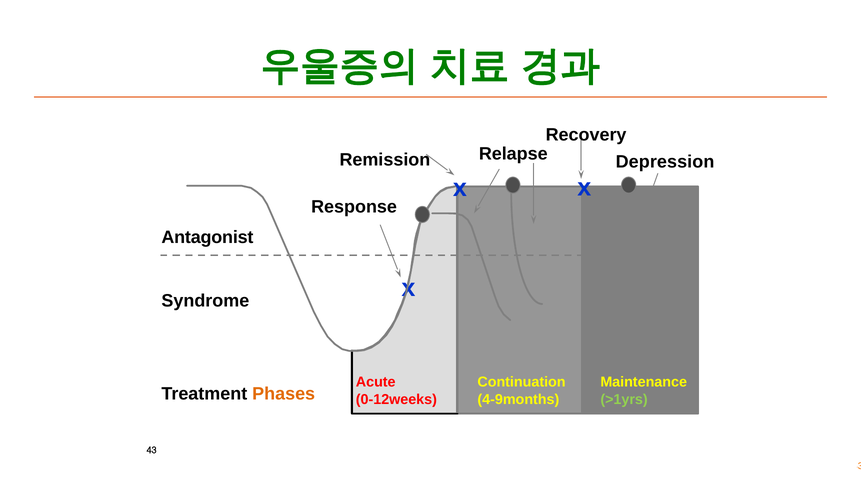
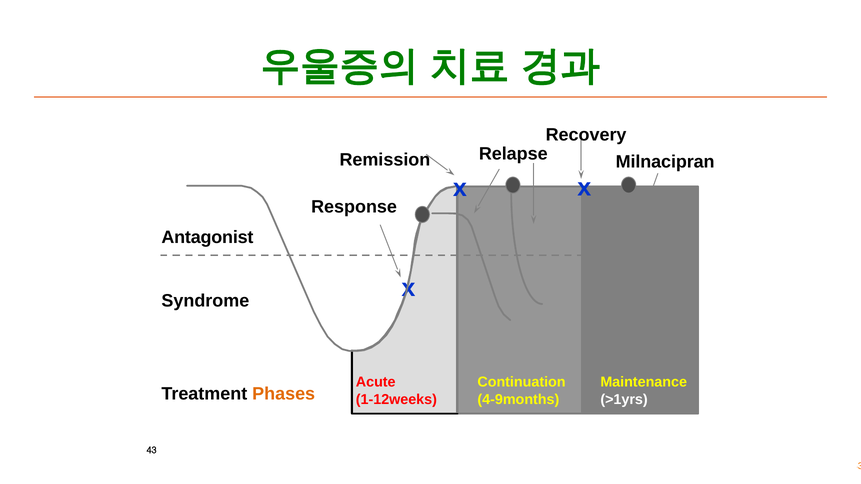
Depression: Depression -> Milnacipran (665, 162)
0-12weeks: 0-12weeks -> 1-12weeks (396, 400)
>1yrs colour: light green -> white (624, 400)
